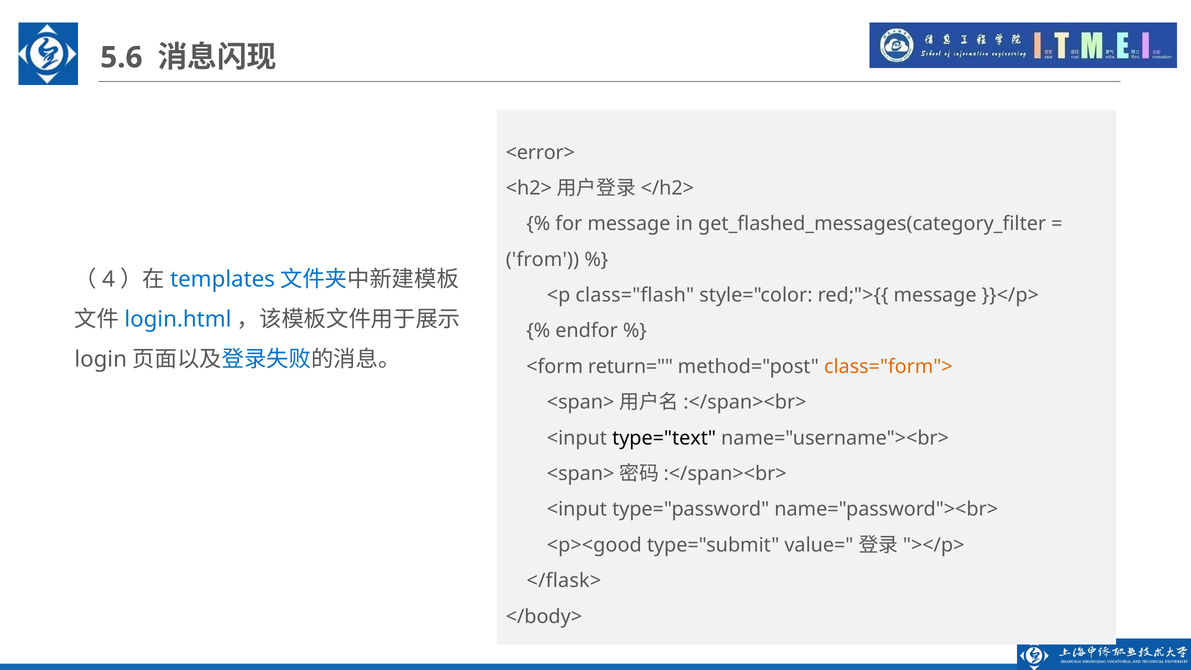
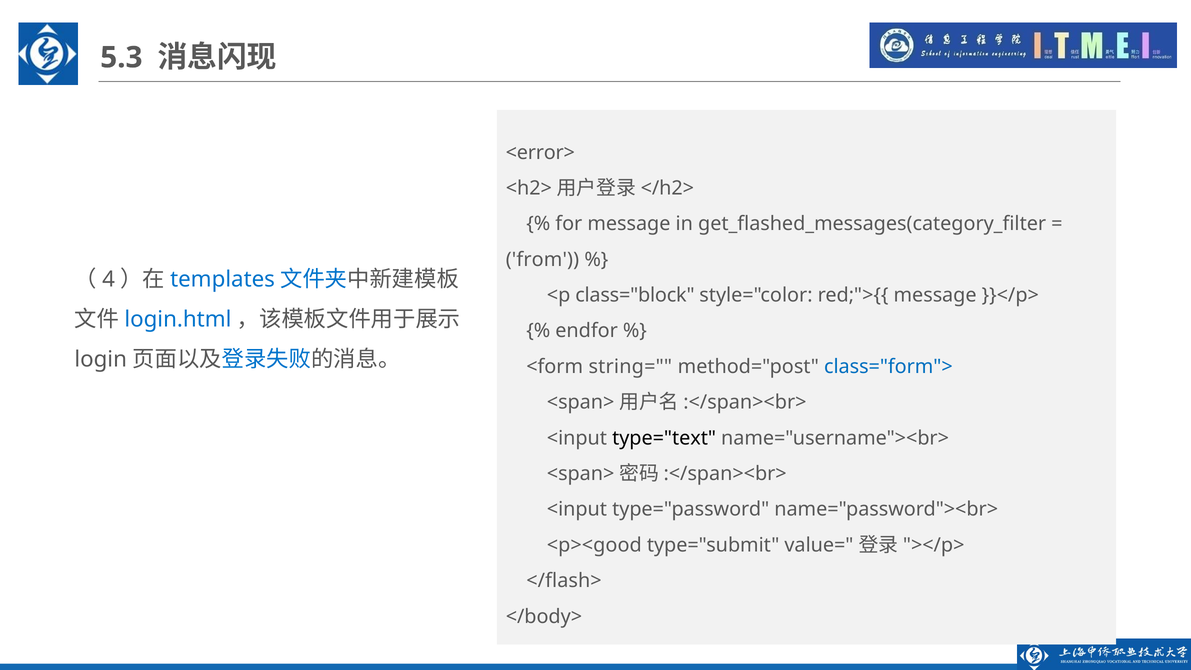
5.6: 5.6 -> 5.3 (121, 58)
class="flash: class="flash -> class="block (635, 295)
return=: return= -> string= (630, 367)
class="form"> colour: orange -> blue (888, 367)
</flask>: </flask> -> </flash> (564, 581)
